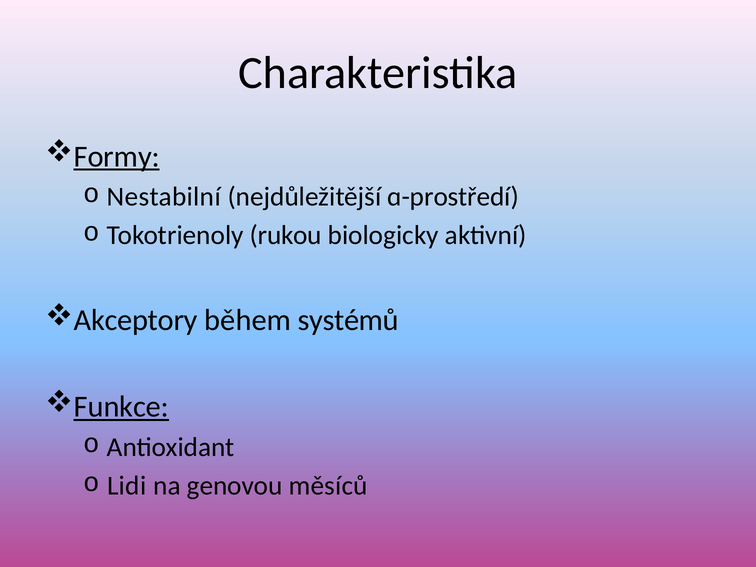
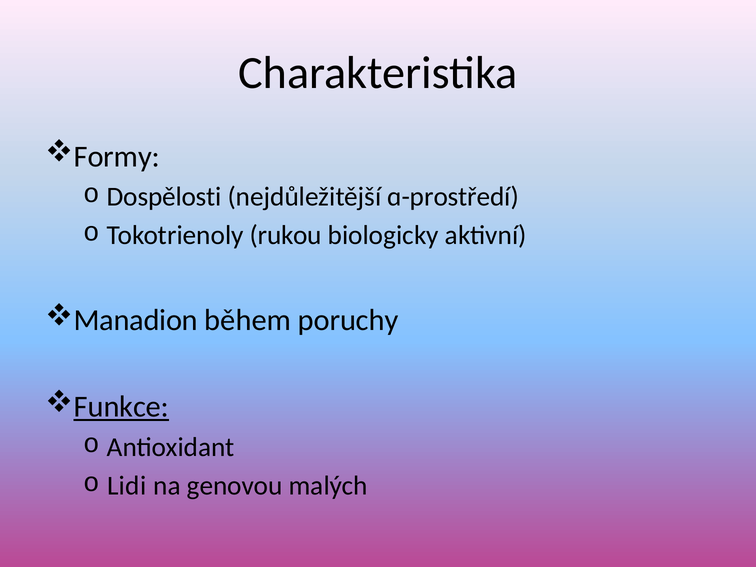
Formy underline: present -> none (117, 156)
Nestabilní: Nestabilní -> Dospělosti (164, 197)
Akceptory: Akceptory -> Manadion (136, 320)
systémů: systémů -> poruchy (348, 320)
měsíců: měsíců -> malých (328, 486)
